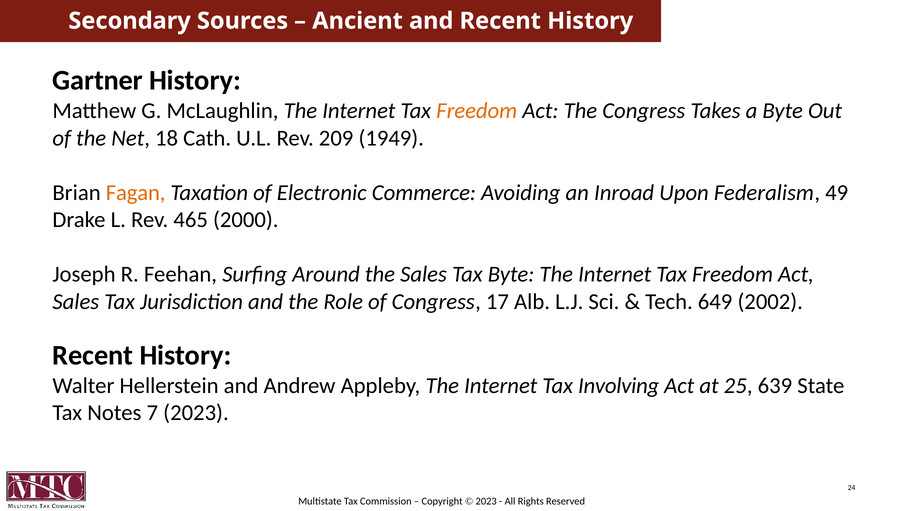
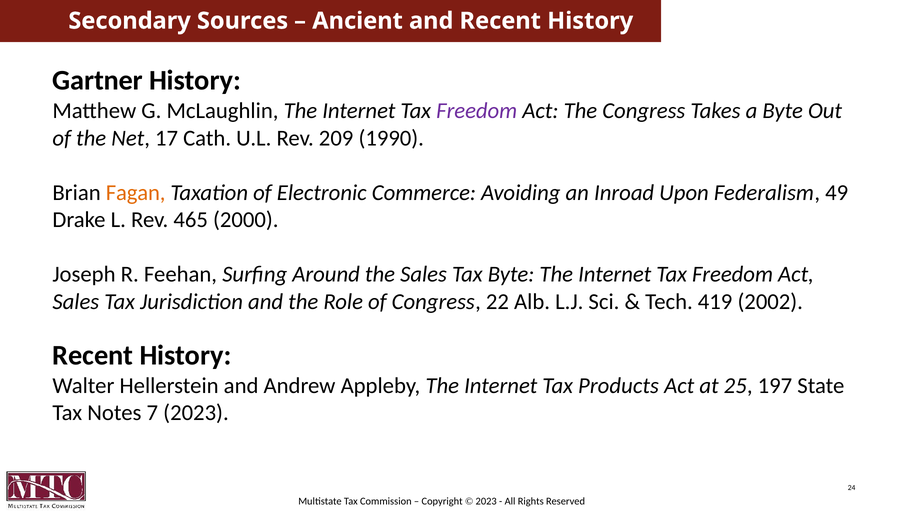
Freedom colour: orange -> purple (477, 111)
18: 18 -> 17 (167, 138)
1949: 1949 -> 1990 (391, 138)
17: 17 -> 22 (497, 302)
649: 649 -> 419 (715, 302)
Involving: Involving -> Products (619, 385)
639: 639 -> 197 (775, 385)
